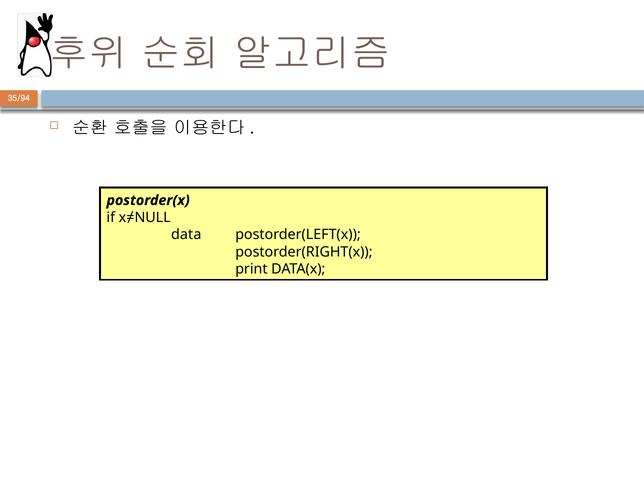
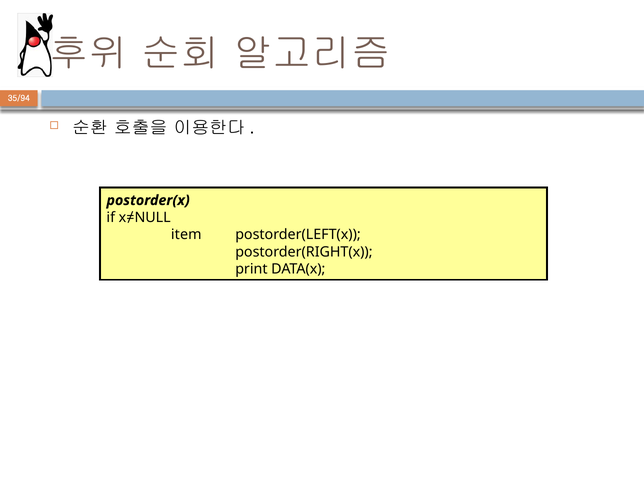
data: data -> item (186, 235)
